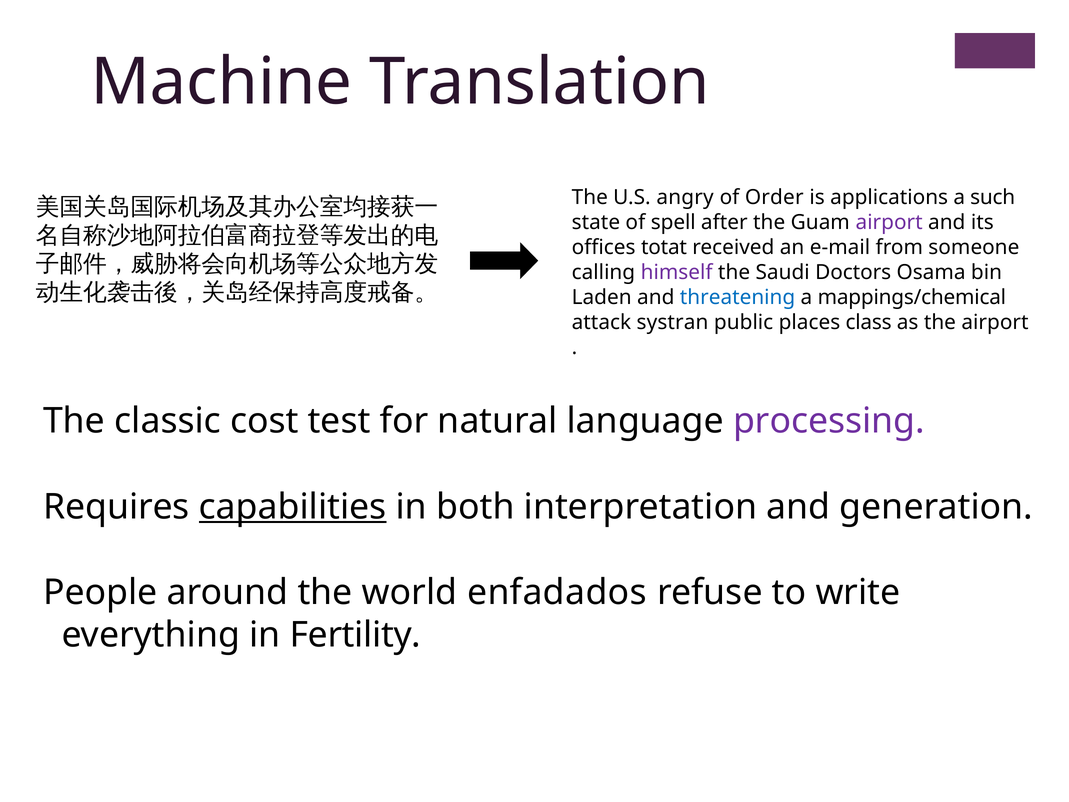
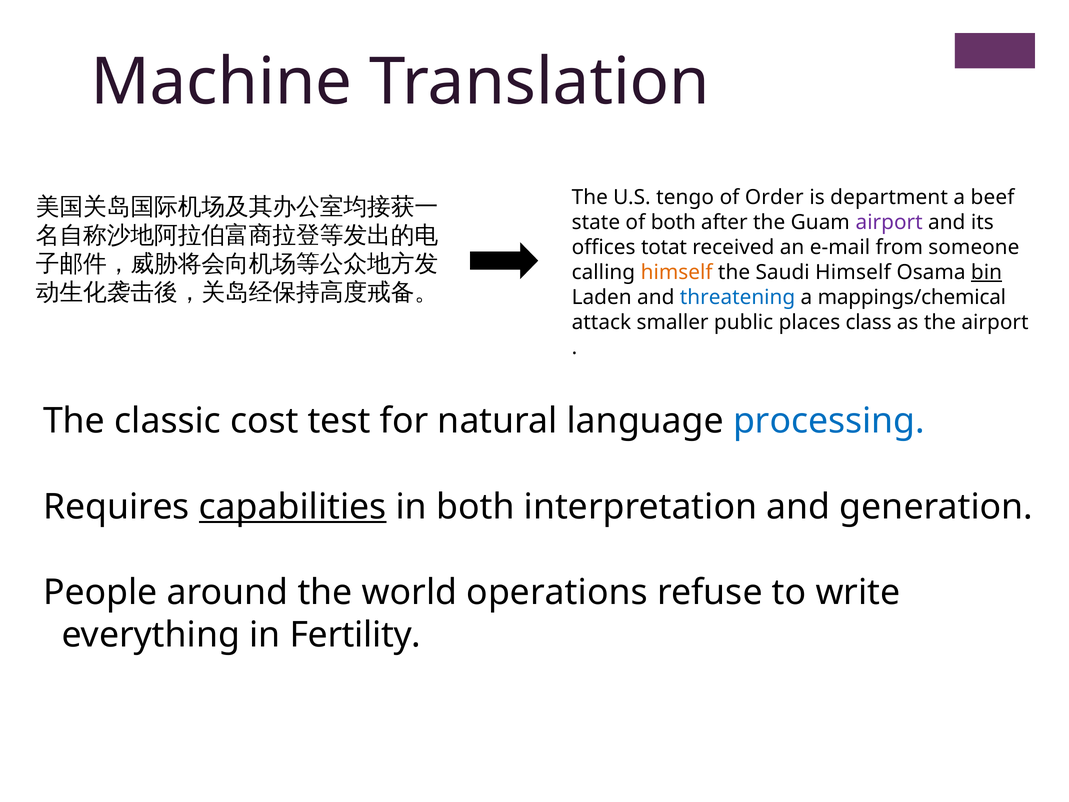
angry: angry -> tengo (685, 197)
applications: applications -> department (889, 197)
such: such -> beef (993, 197)
of spell: spell -> both (673, 222)
himself colour: purple -> orange (677, 272)
Saudi Doctors: Doctors -> Himself (853, 272)
bin underline: none -> present (987, 272)
systran: systran -> smaller (673, 322)
processing colour: purple -> blue (829, 421)
enfadados: enfadados -> operations (557, 592)
